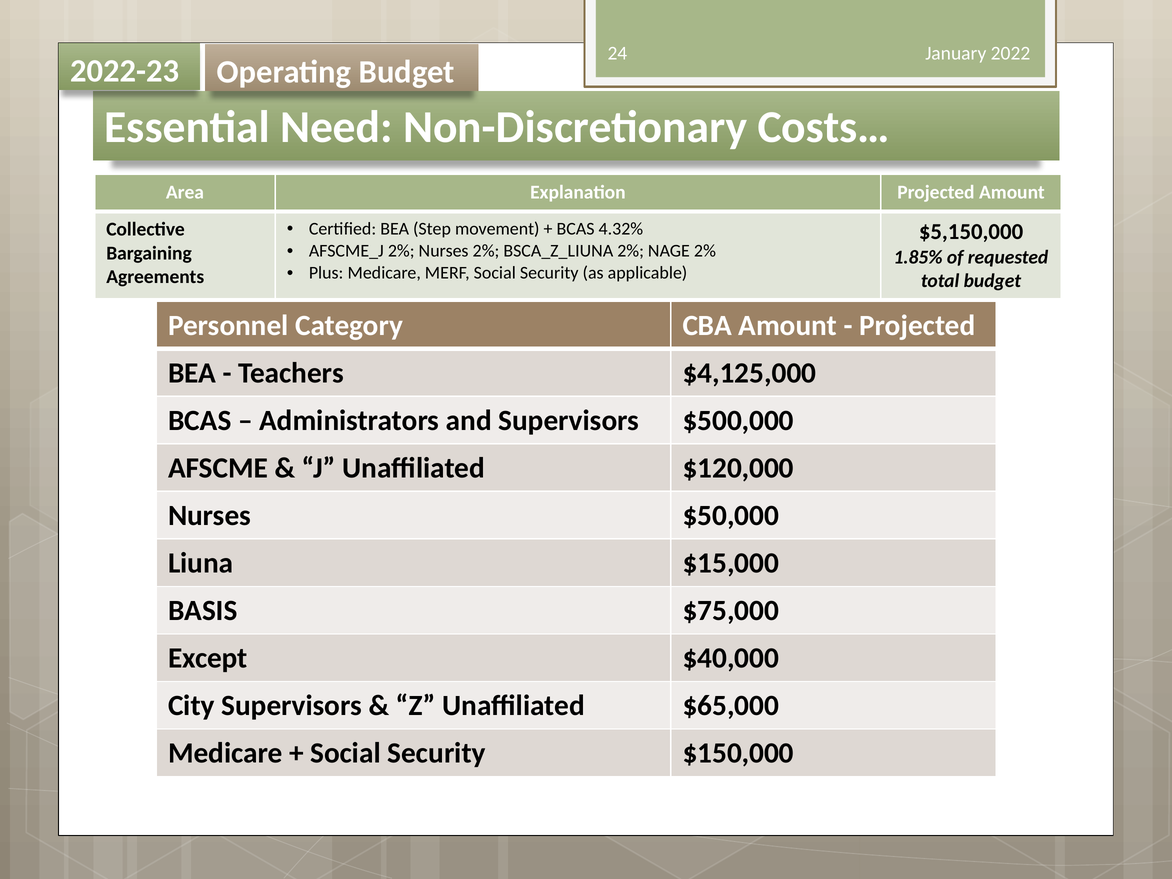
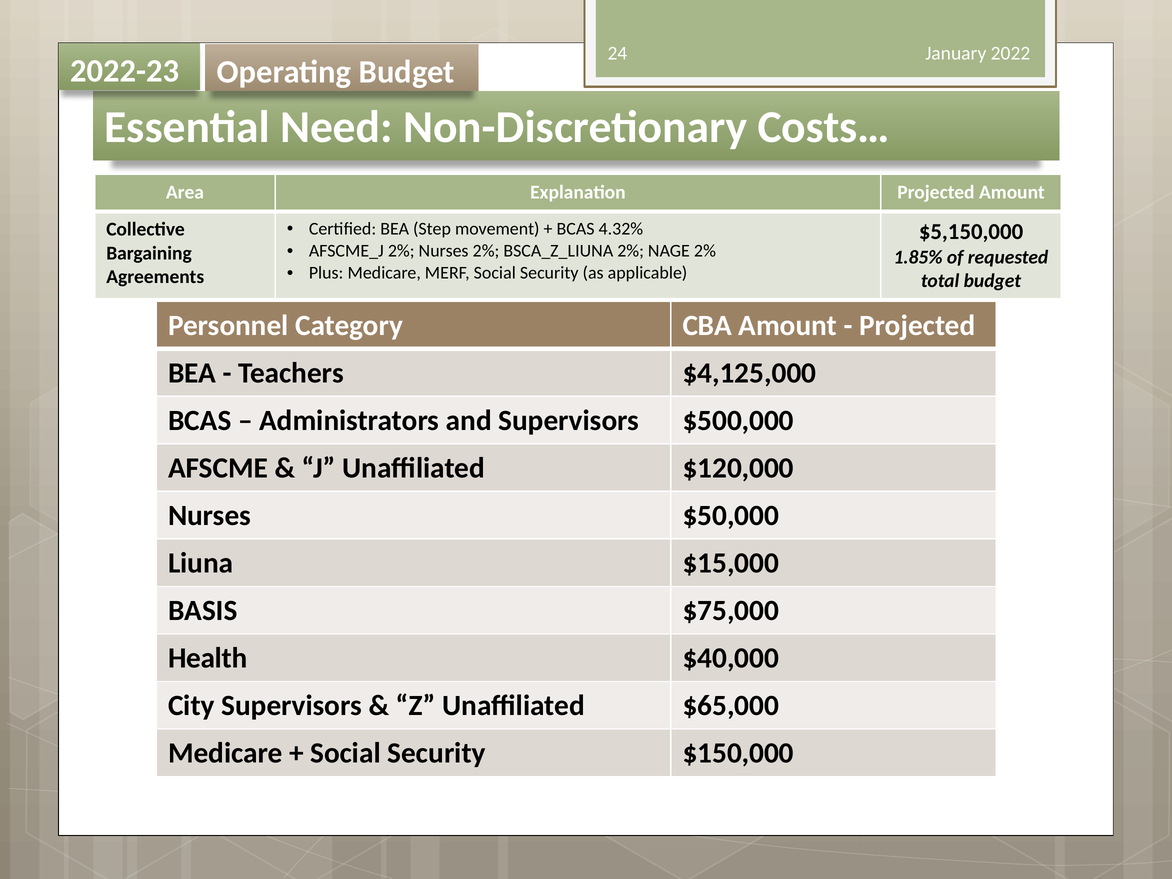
Except: Except -> Health (208, 658)
